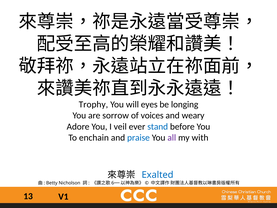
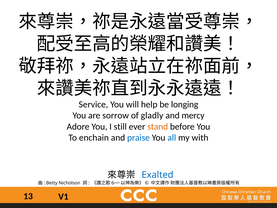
Trophy: Trophy -> Service (93, 104)
eyes: eyes -> help (149, 104)
voices: voices -> gladly (152, 115)
weary: weary -> mercy (193, 115)
veil: veil -> still (120, 126)
stand colour: blue -> orange (158, 126)
all colour: purple -> blue (172, 137)
